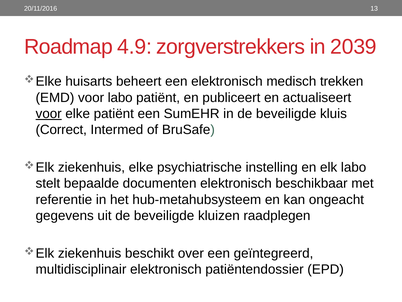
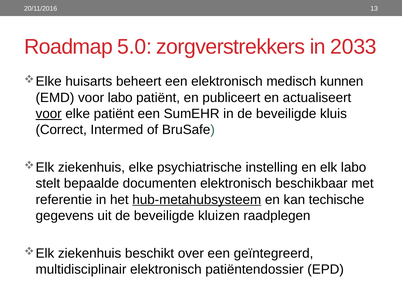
4.9: 4.9 -> 5.0 (135, 47)
2039: 2039 -> 2033 (353, 47)
trekken: trekken -> kunnen (342, 81)
hub-metahubsysteem underline: none -> present (197, 199)
ongeacht: ongeacht -> techische (337, 199)
